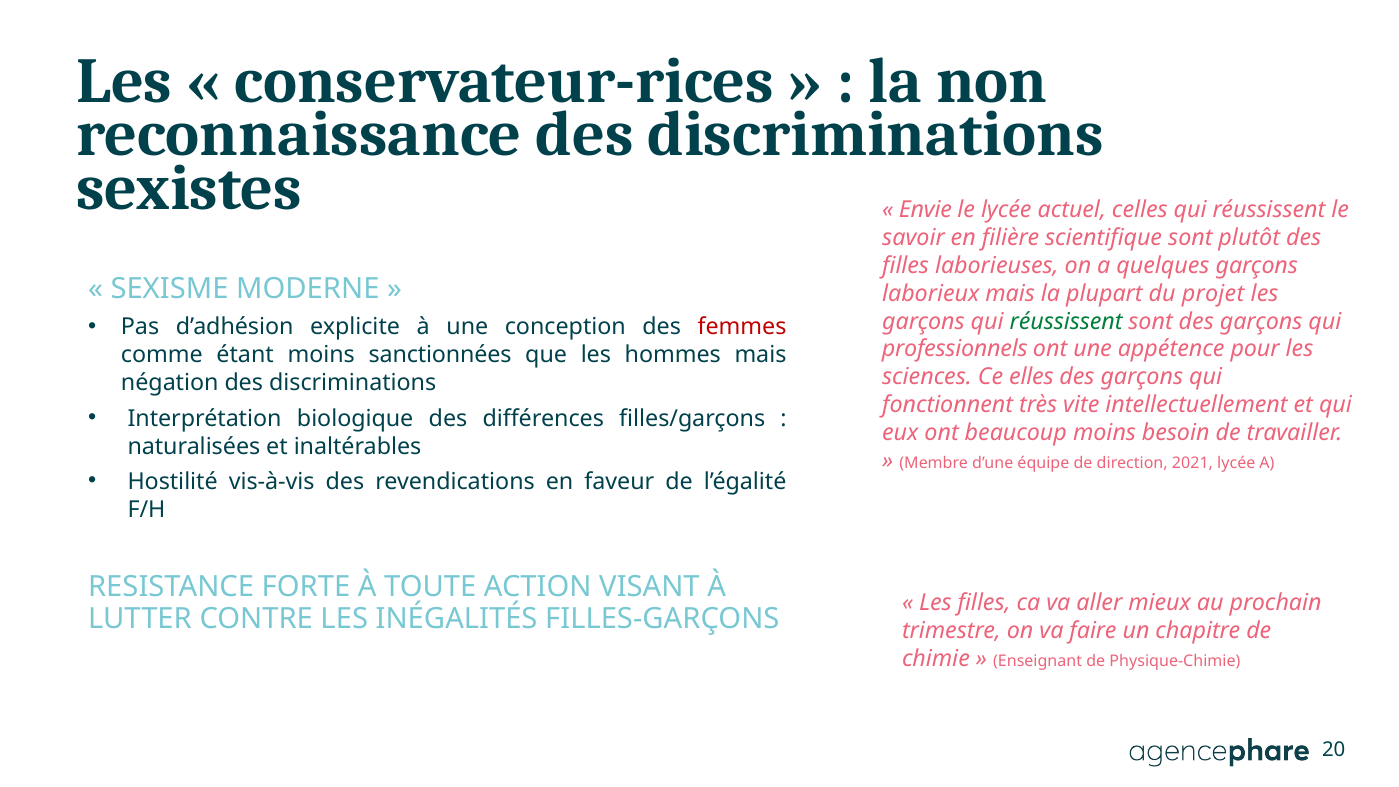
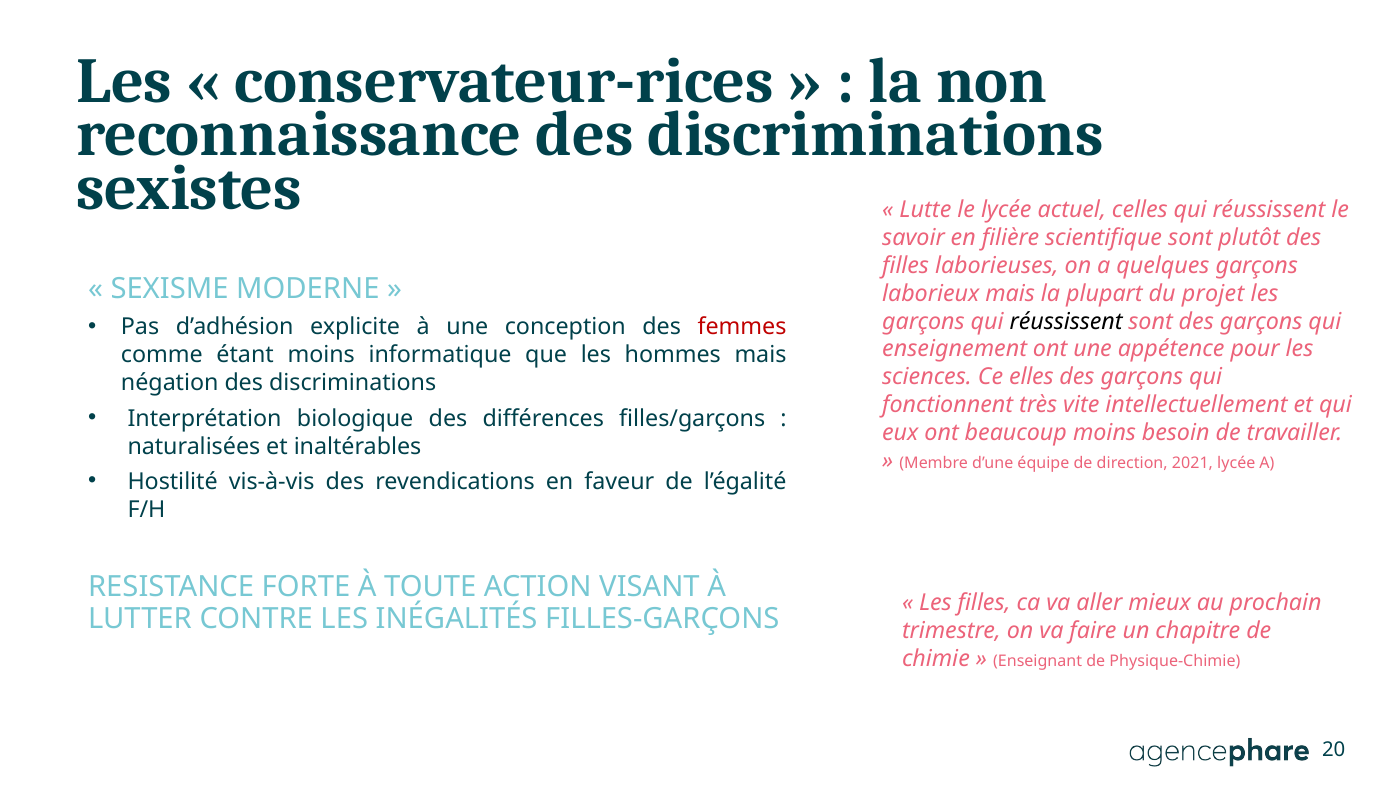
Envie: Envie -> Lutte (925, 209)
réussissent colour: green -> black (1066, 321)
professionnels: professionnels -> enseignement (955, 349)
sanctionnées: sanctionnées -> informatique (440, 355)
